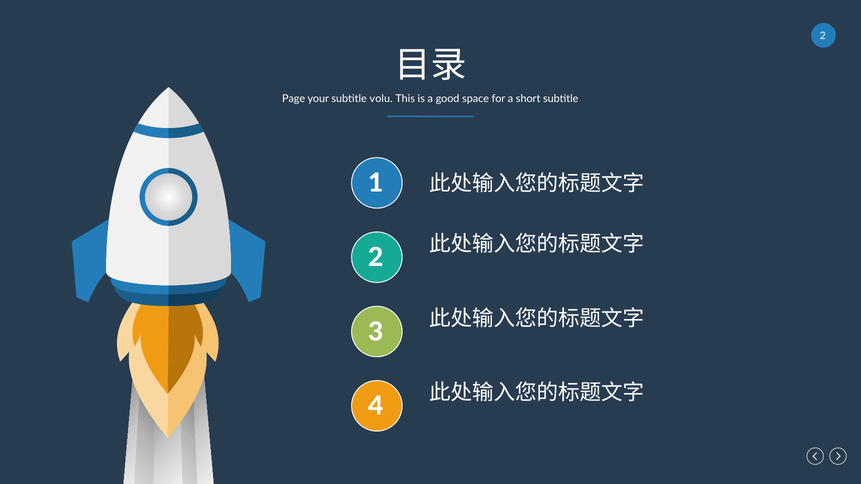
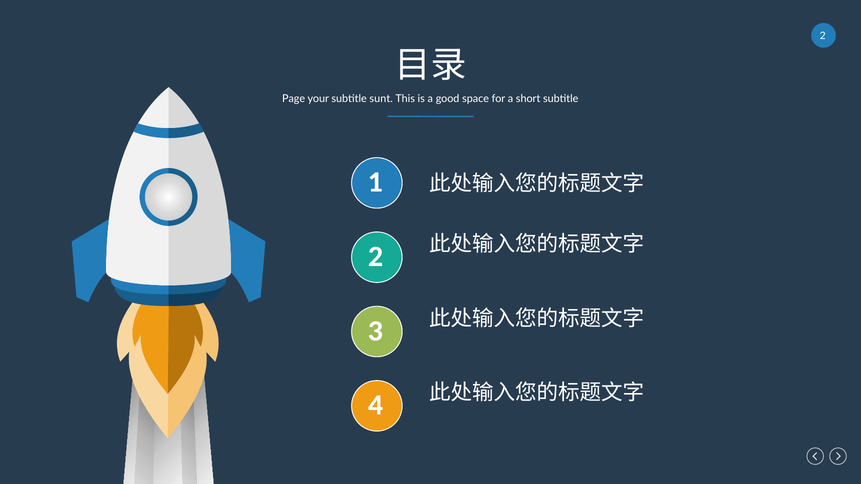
volu: volu -> sunt (381, 99)
